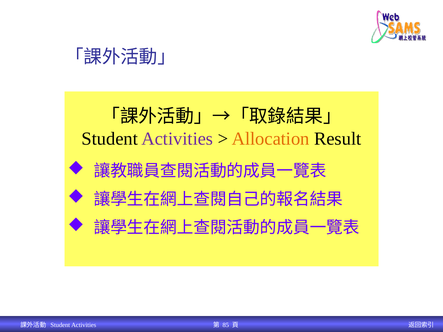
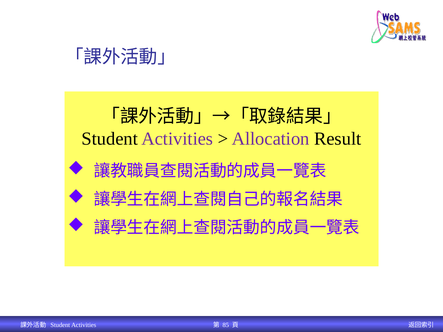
Allocation colour: orange -> purple (271, 139)
